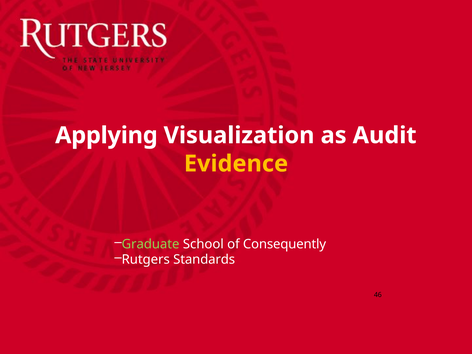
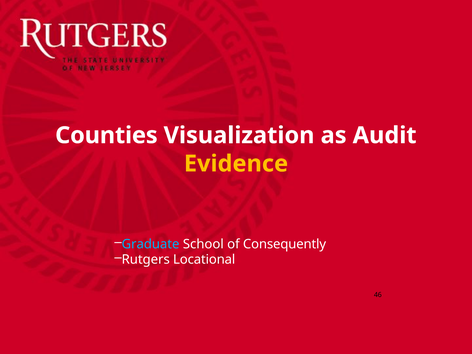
Applying: Applying -> Counties (106, 135)
Graduate colour: light green -> light blue (151, 244)
Standards: Standards -> Locational (204, 259)
